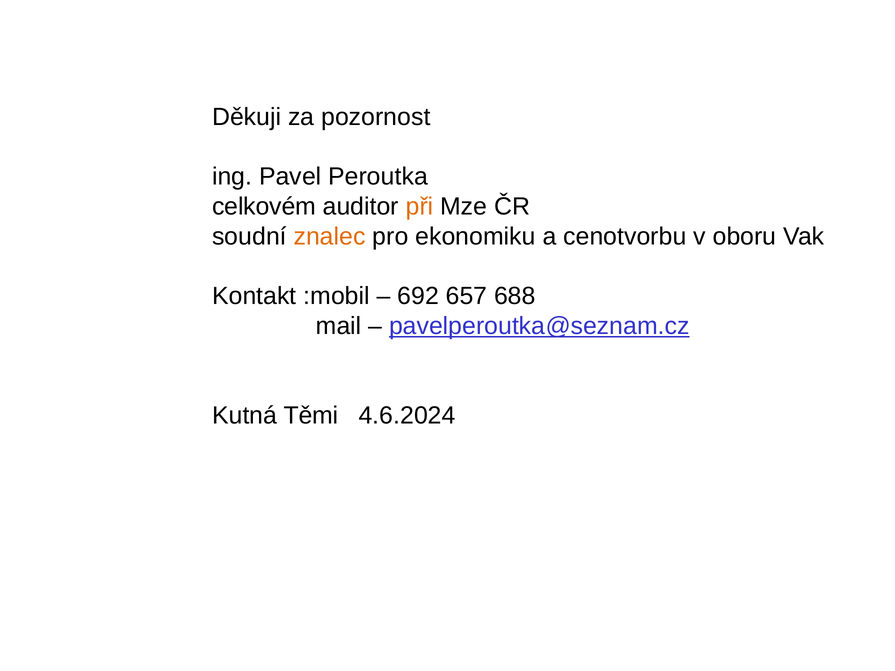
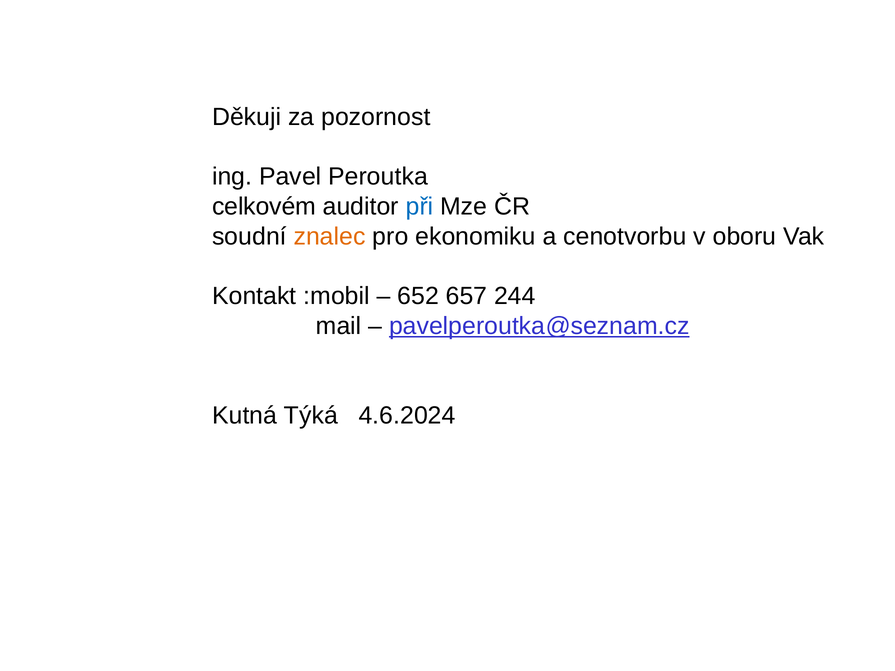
při colour: orange -> blue (420, 207)
692: 692 -> 652 (418, 296)
688: 688 -> 244 (515, 296)
Těmi: Těmi -> Týká (311, 416)
